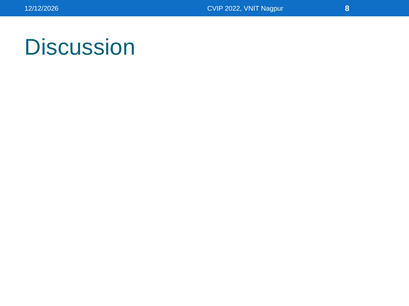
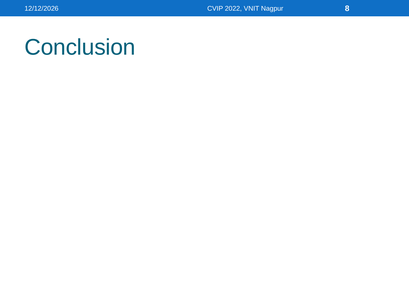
Discussion: Discussion -> Conclusion (80, 48)
